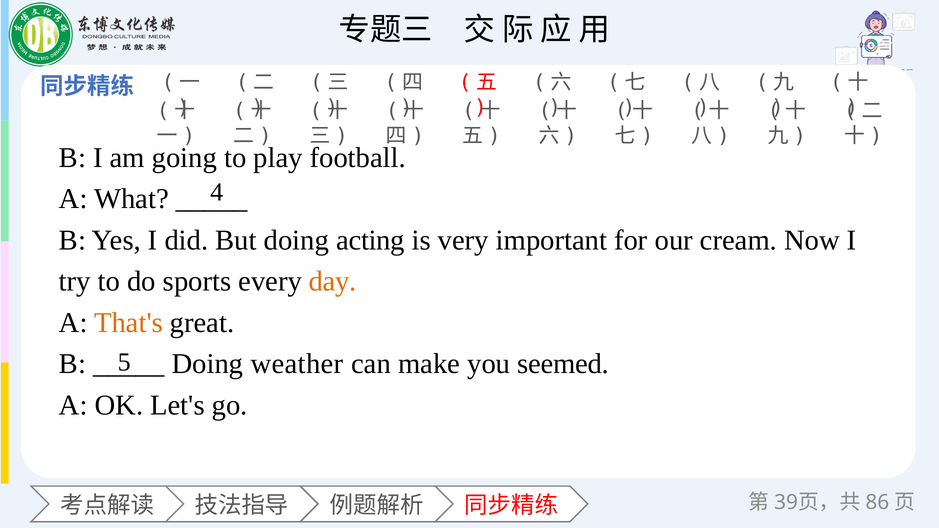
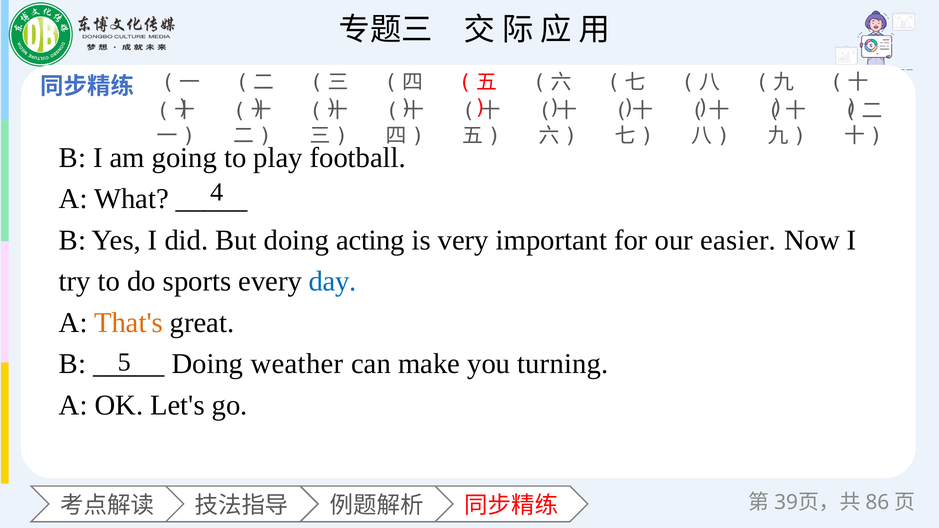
cream: cream -> easier (738, 240)
day colour: orange -> blue (333, 282)
seemed: seemed -> turning (563, 364)
